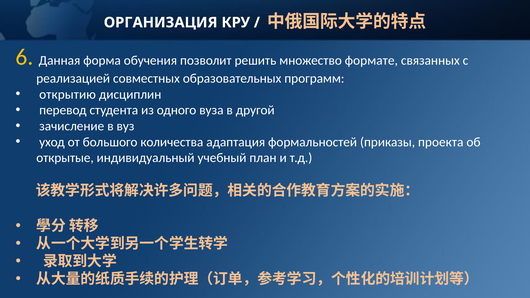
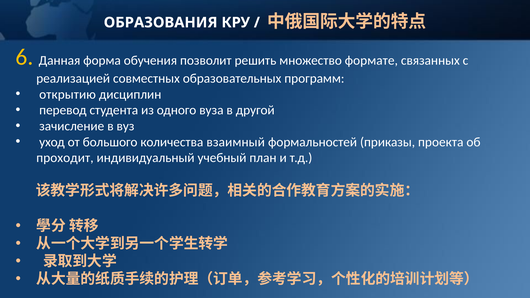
ОРГАНИЗАЦИЯ: ОРГАНИЗАЦИЯ -> ОБРАЗОВАНИЯ (161, 23)
адаптация: адаптация -> взаимный (236, 142)
открытые: открытые -> проходит (65, 158)
